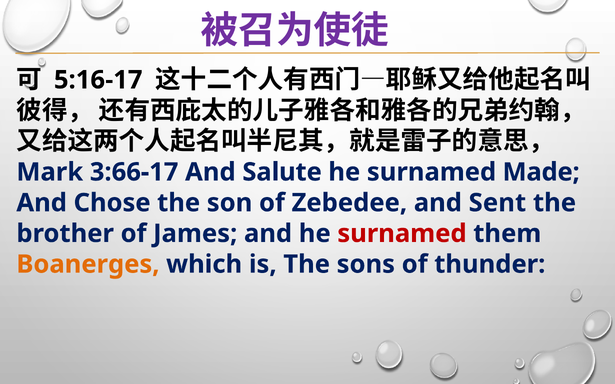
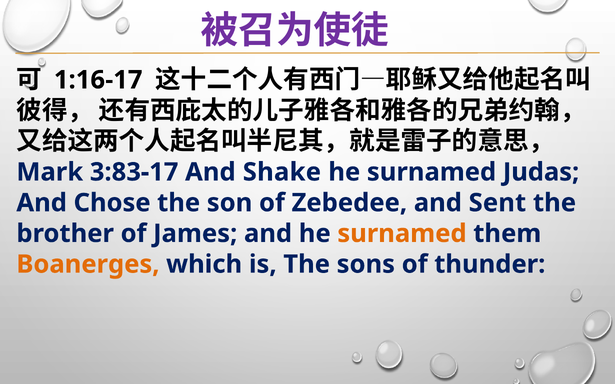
5:16-17: 5:16-17 -> 1:16-17 (98, 80)
3:66-17: 3:66-17 -> 3:83-17 (134, 172)
Salute: Salute -> Shake (282, 172)
Made: Made -> Judas (541, 172)
surnamed colour: red -> orange (402, 234)
